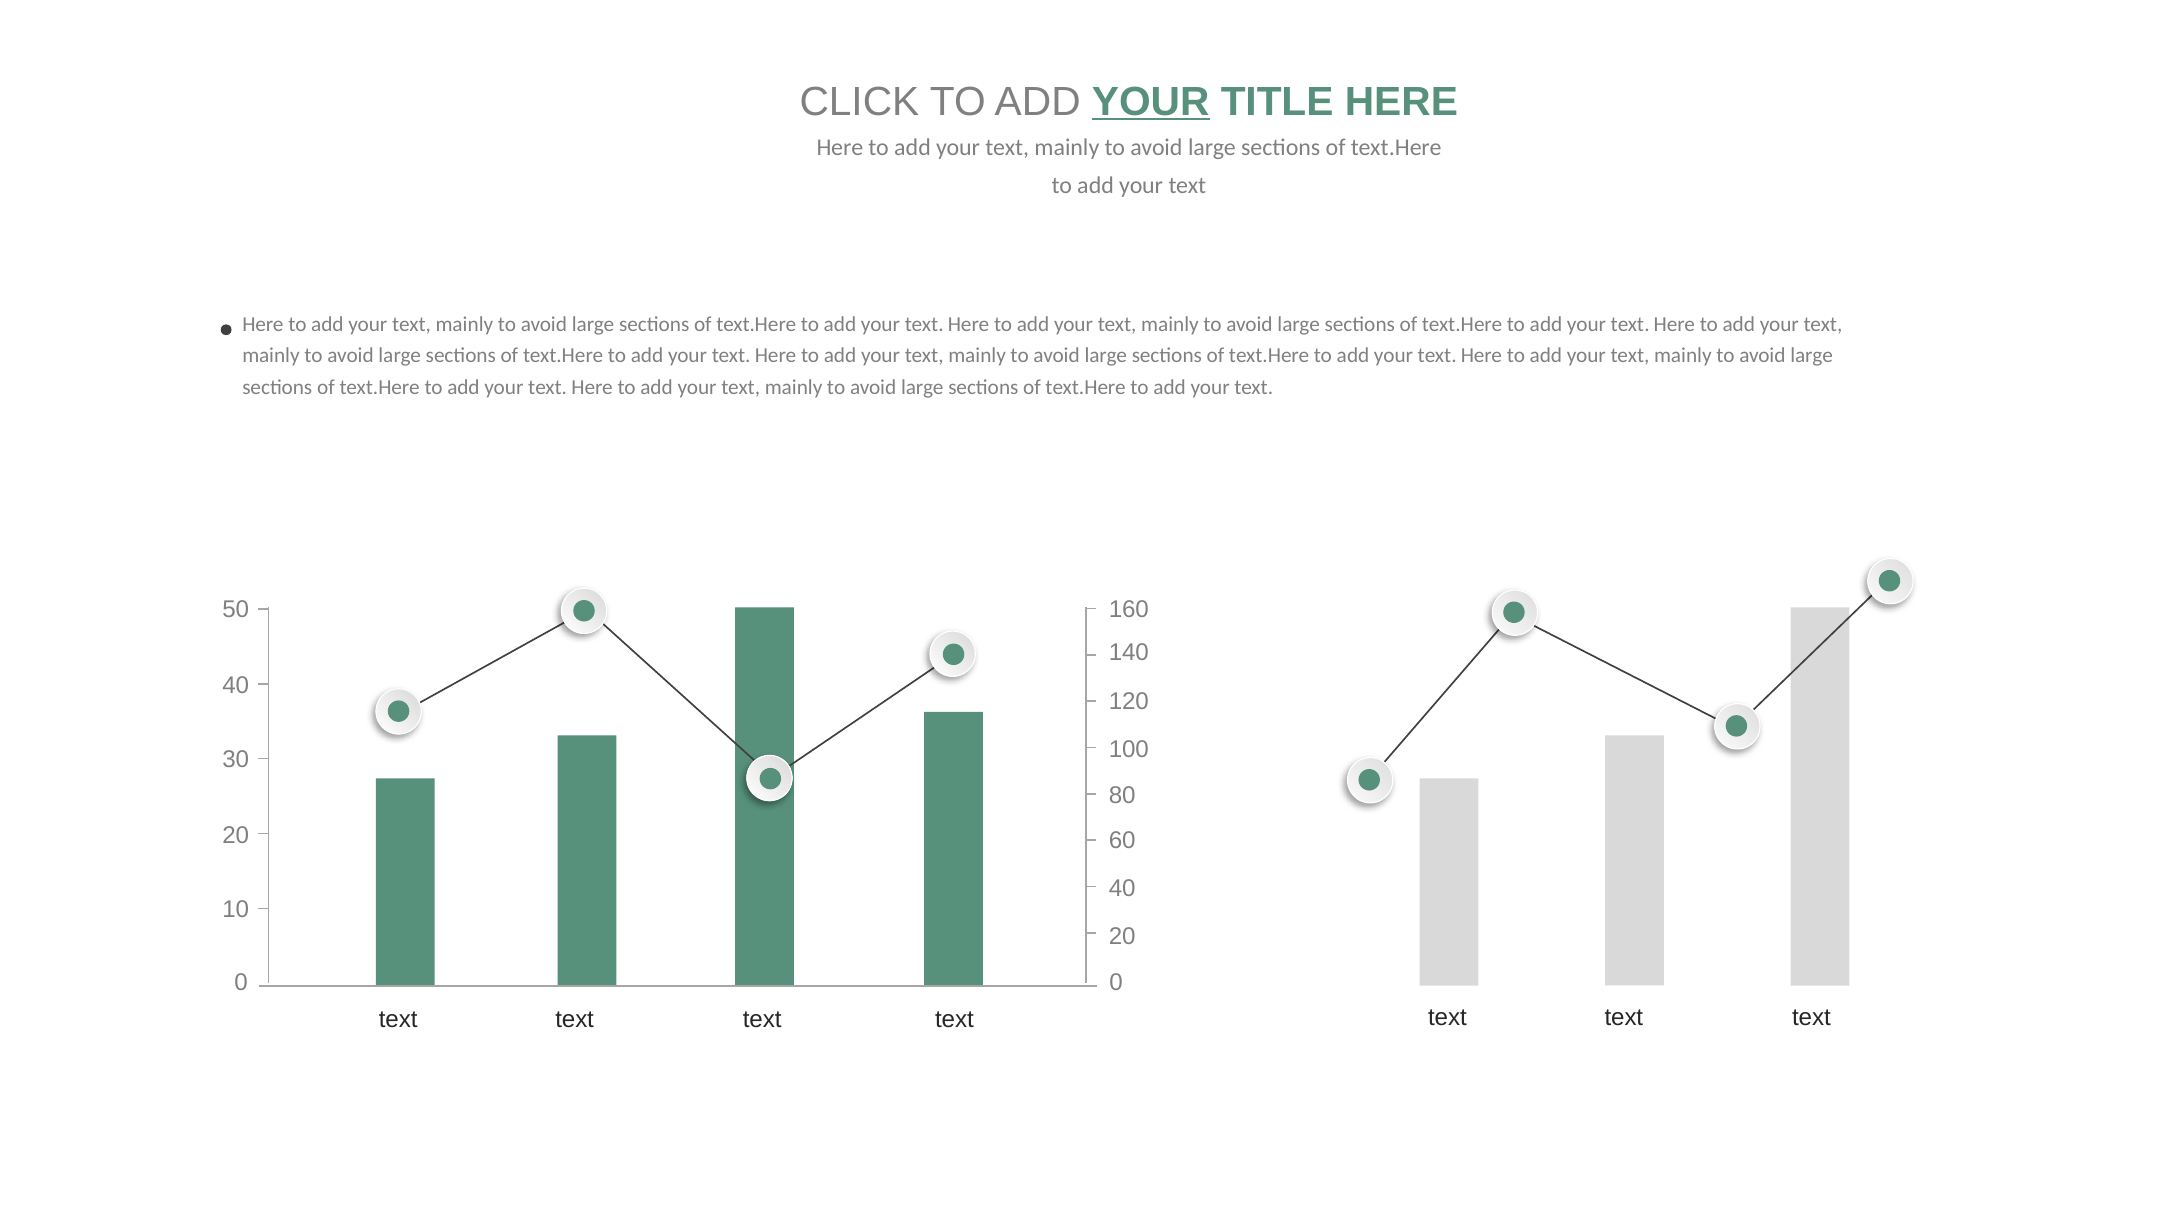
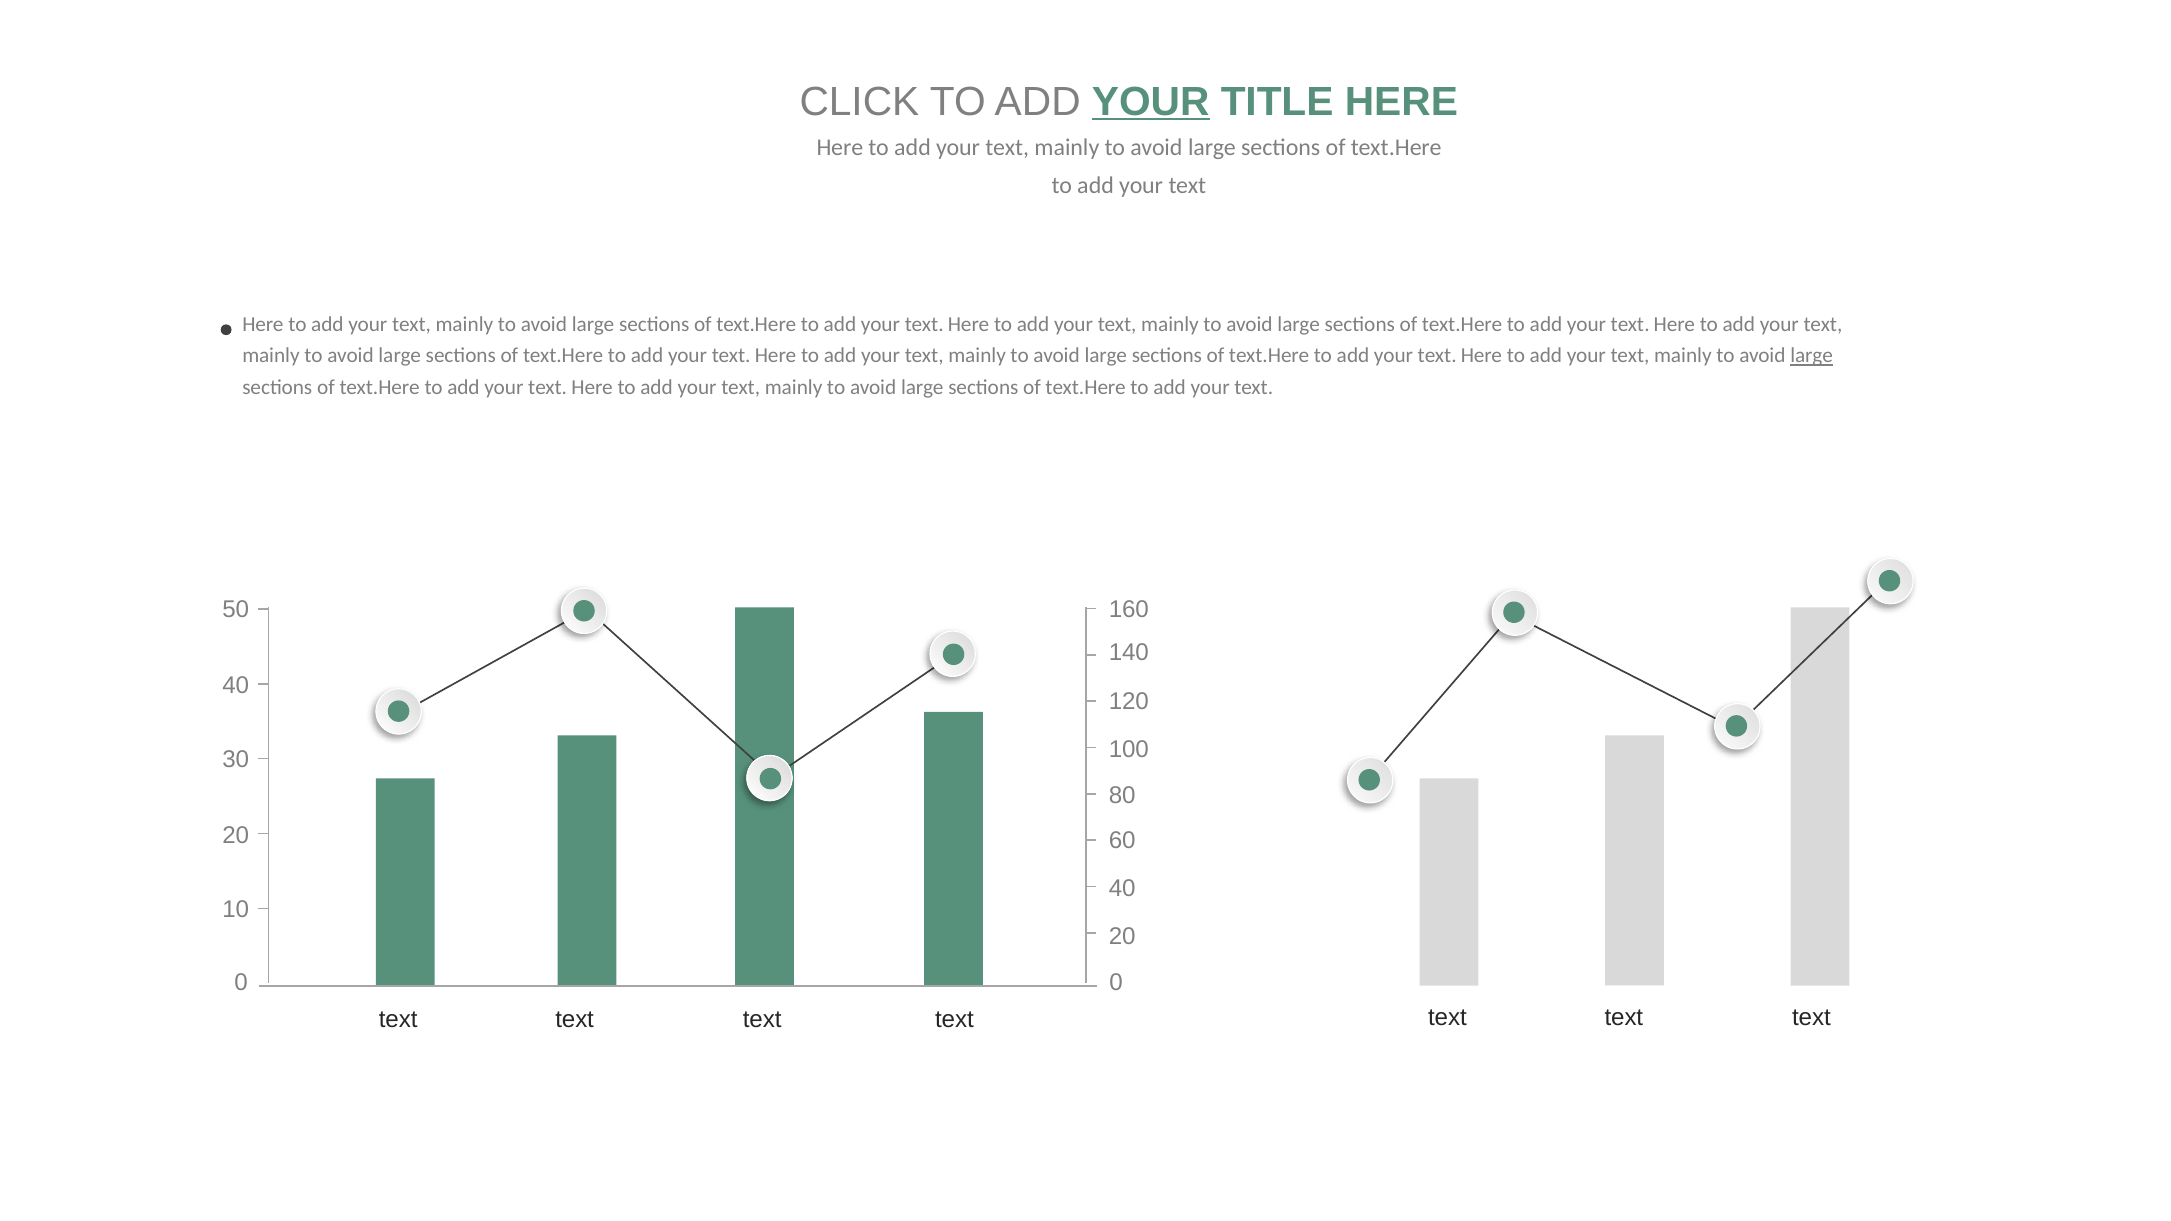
large underline: none -> present (1812, 356)
